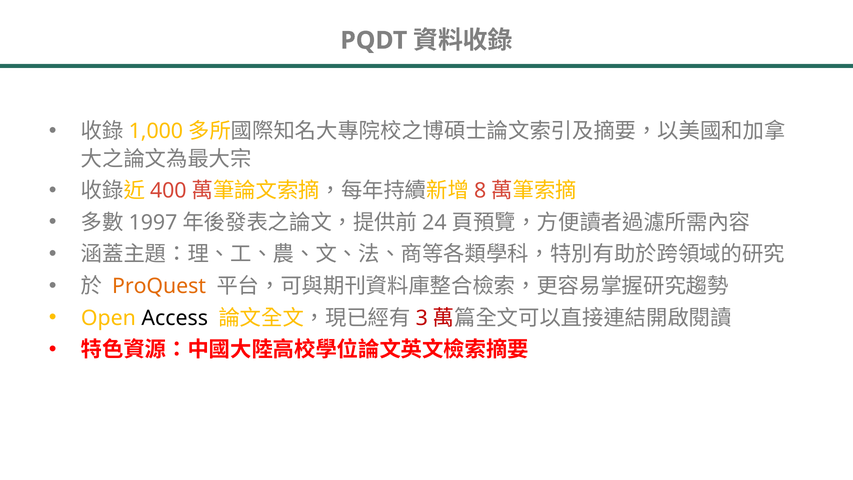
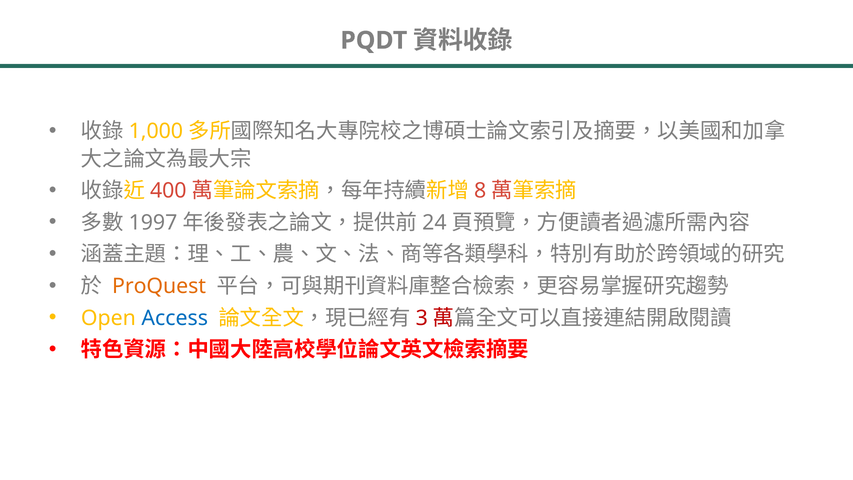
Access colour: black -> blue (175, 318)
